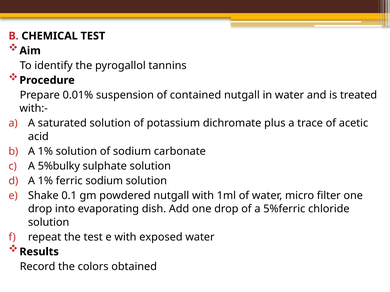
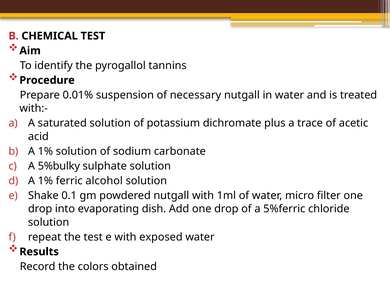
contained: contained -> necessary (195, 95)
ferric sodium: sodium -> alcohol (104, 181)
